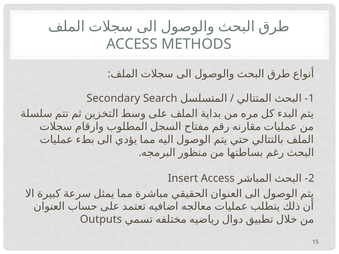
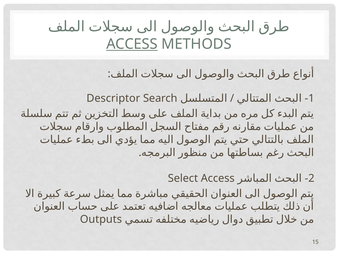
ACCESS underline: none -> present (132, 44)
Secondary: Secondary -> Descriptor (113, 98)
Insert: Insert -> Select (183, 178)
